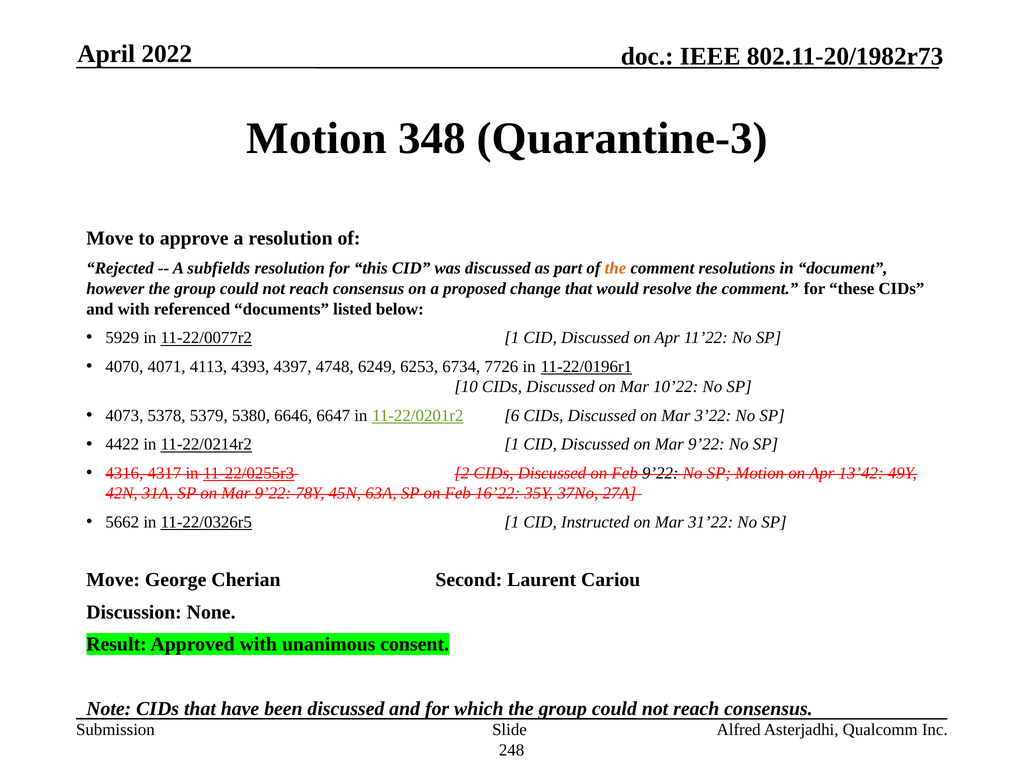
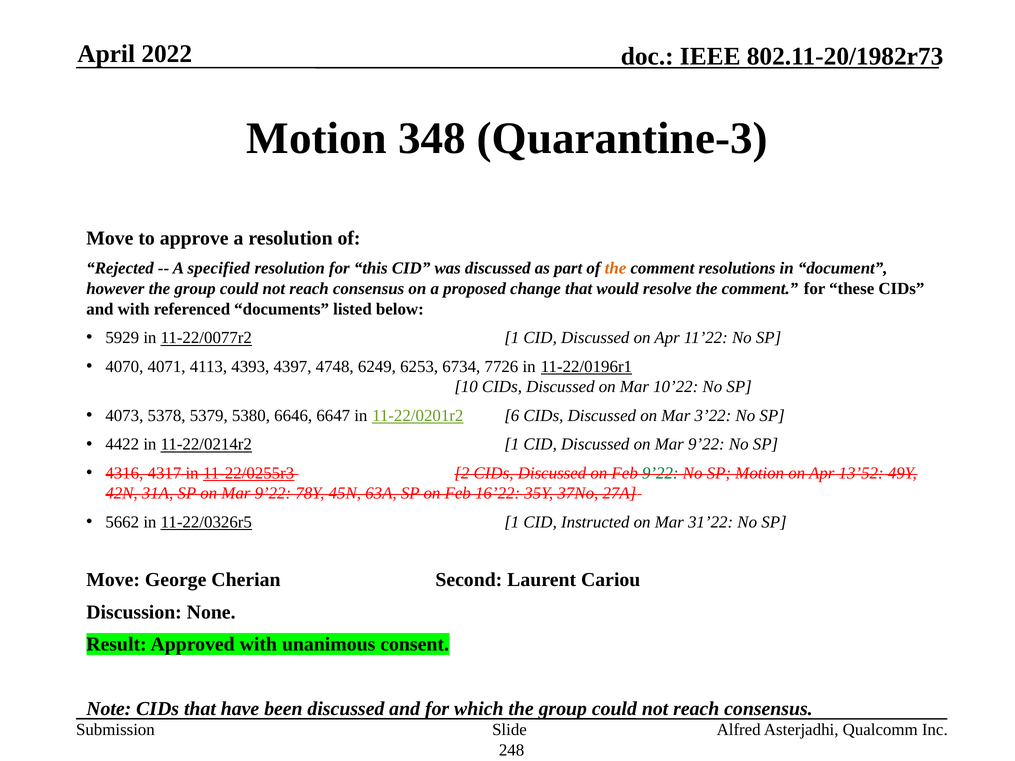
subfields: subfields -> specified (219, 269)
9’22 colour: black -> green (660, 473)
13’42: 13’42 -> 13’52 (861, 473)
